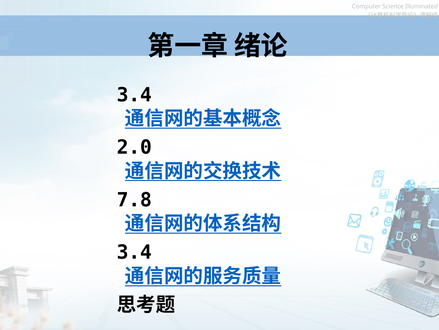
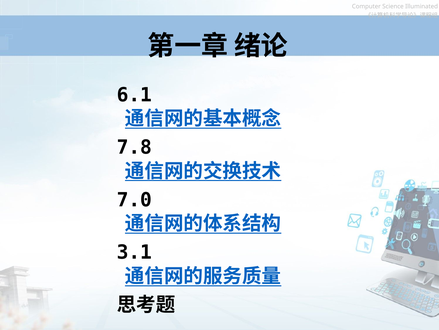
3.4: 3.4 -> 6.1 (134, 95)
2.0: 2.0 -> 7.8 (134, 147)
7.8: 7.8 -> 7.0 (134, 200)
3.4: 3.4 -> 3.1 (134, 252)
